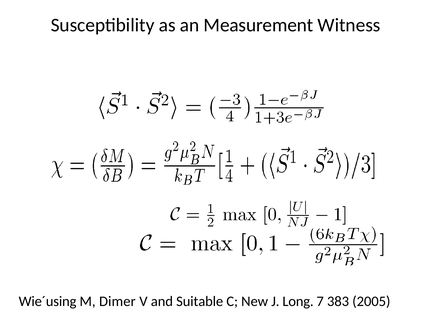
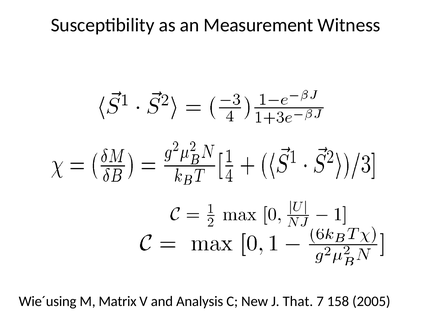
Dimer: Dimer -> Matrix (118, 301)
Suitable: Suitable -> Analysis (200, 301)
Long: Long -> That (298, 301)
383: 383 -> 158 (338, 301)
